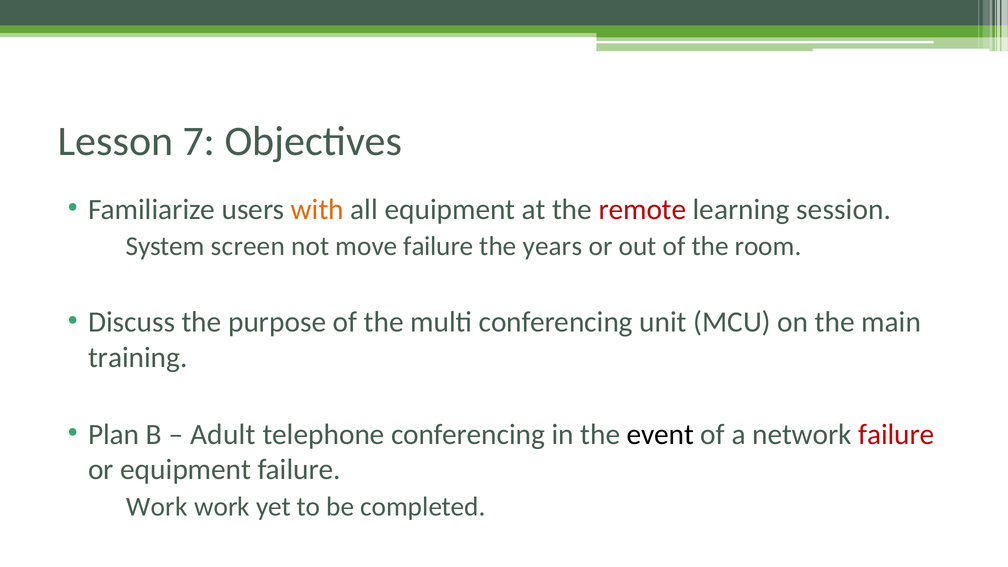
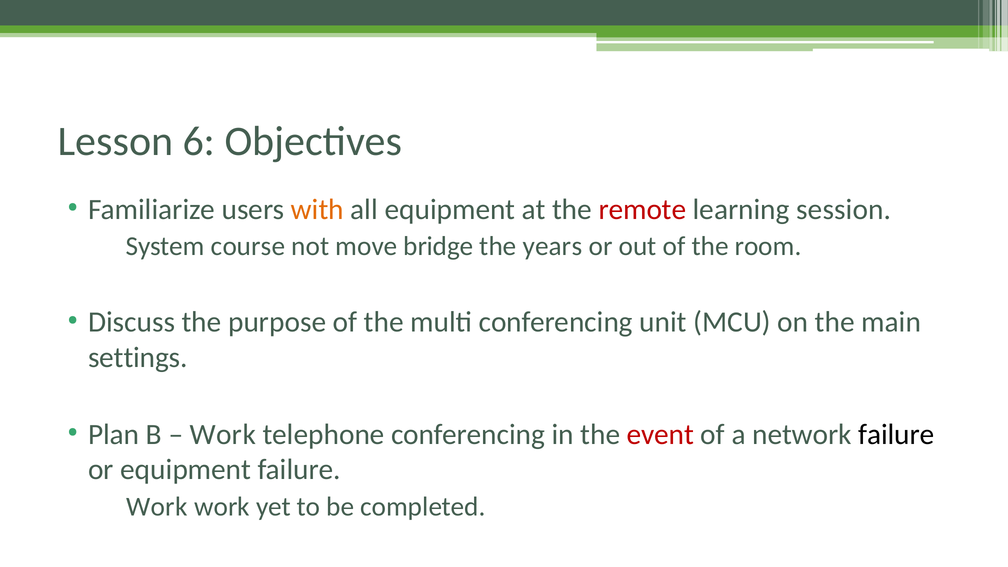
7: 7 -> 6 (199, 142)
screen: screen -> course (248, 246)
move failure: failure -> bridge (438, 246)
training: training -> settings (138, 357)
Adult: Adult -> Work (223, 434)
event colour: black -> red (660, 434)
failure colour: red -> black (896, 434)
